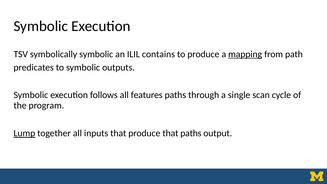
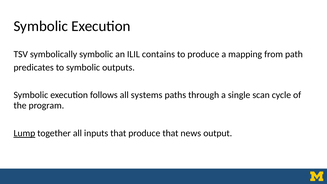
mapping underline: present -> none (245, 54)
features: features -> systems (147, 95)
that paths: paths -> news (191, 133)
